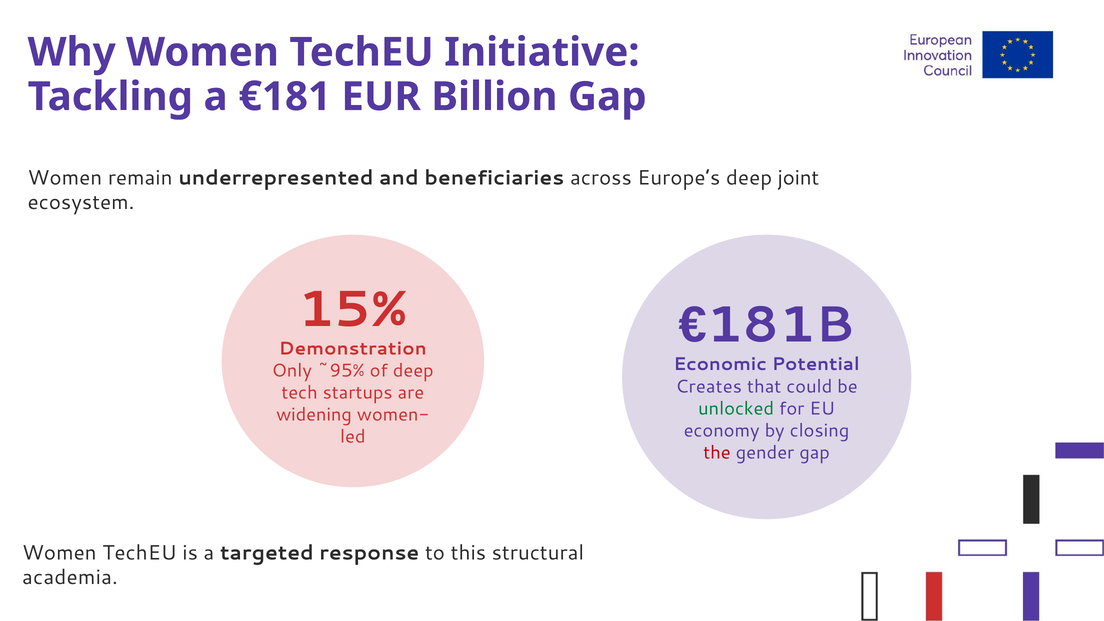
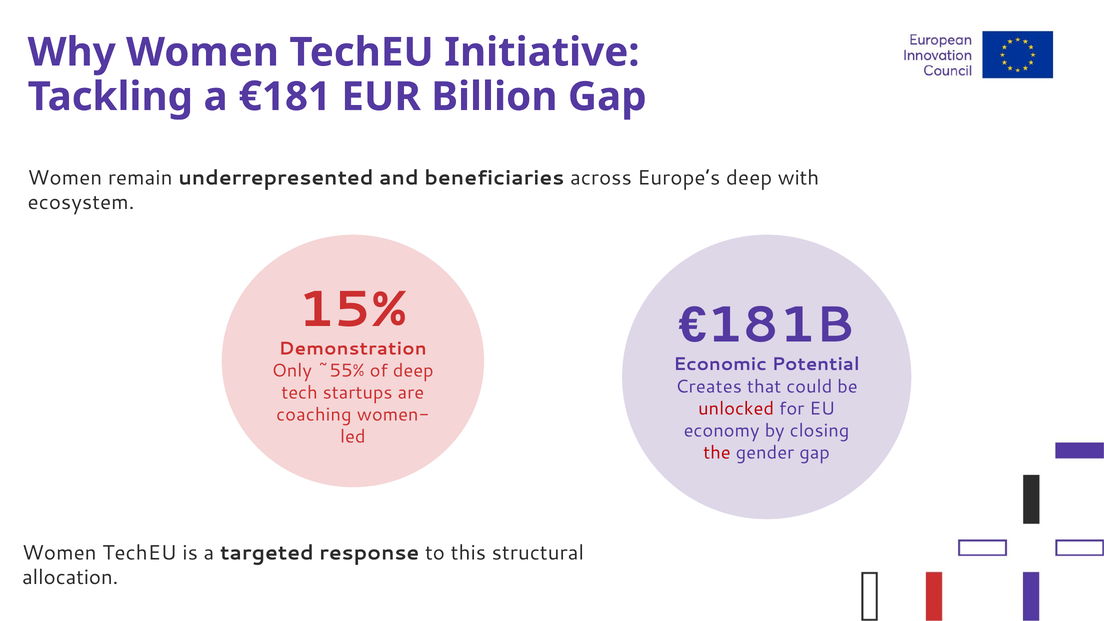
joint: joint -> with (798, 178)
~95%: ~95% -> ~55% (341, 371)
unlocked colour: green -> red (736, 409)
widening: widening -> coaching (314, 415)
academia: academia -> allocation (70, 578)
